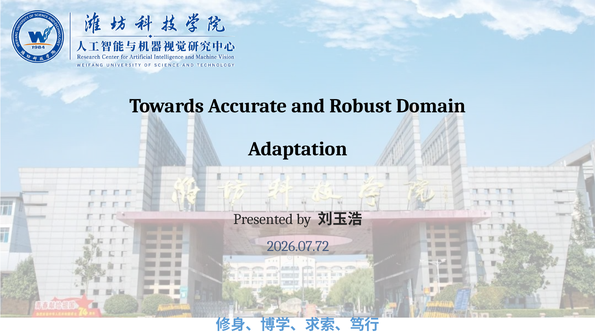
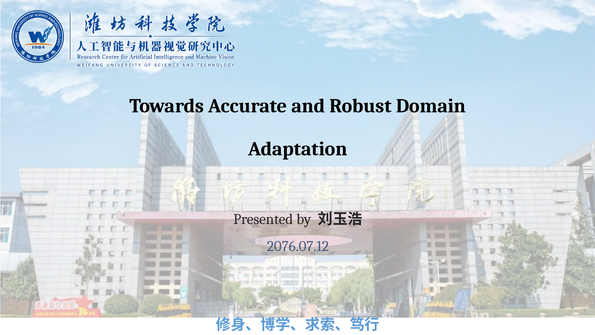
2026.07.72: 2026.07.72 -> 2076.07.12 (298, 246)
